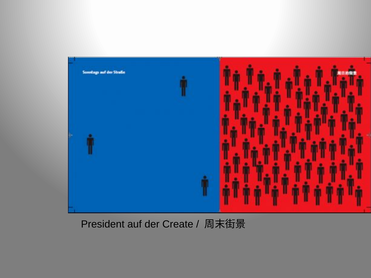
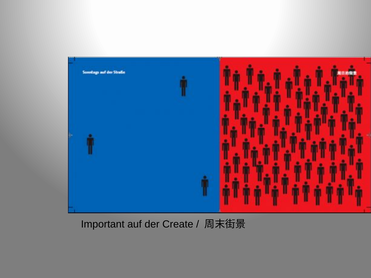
President: President -> Important (103, 225)
